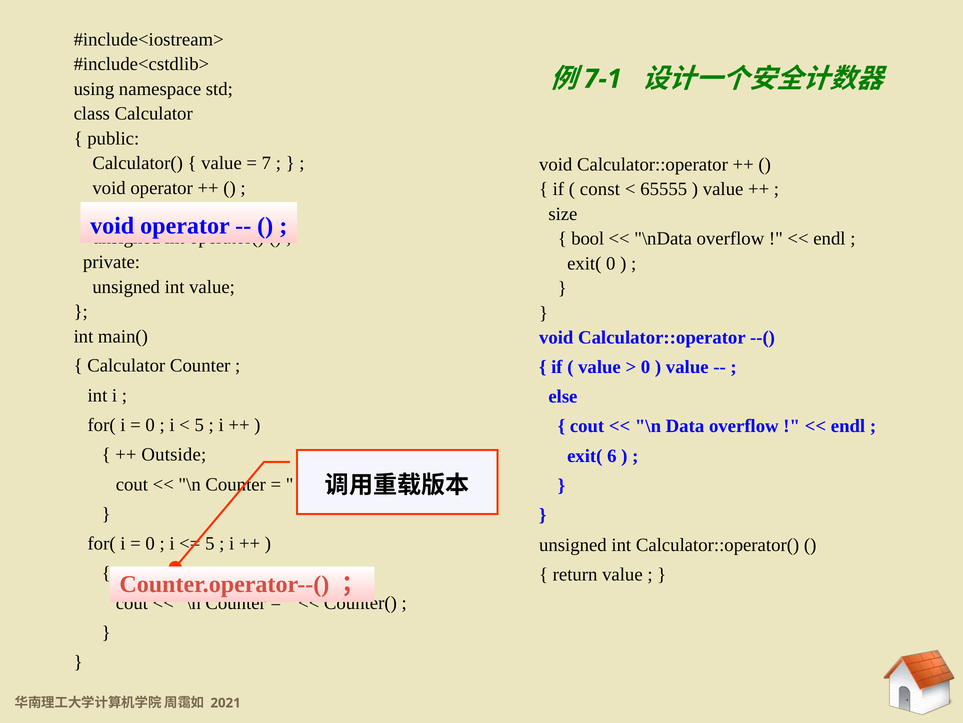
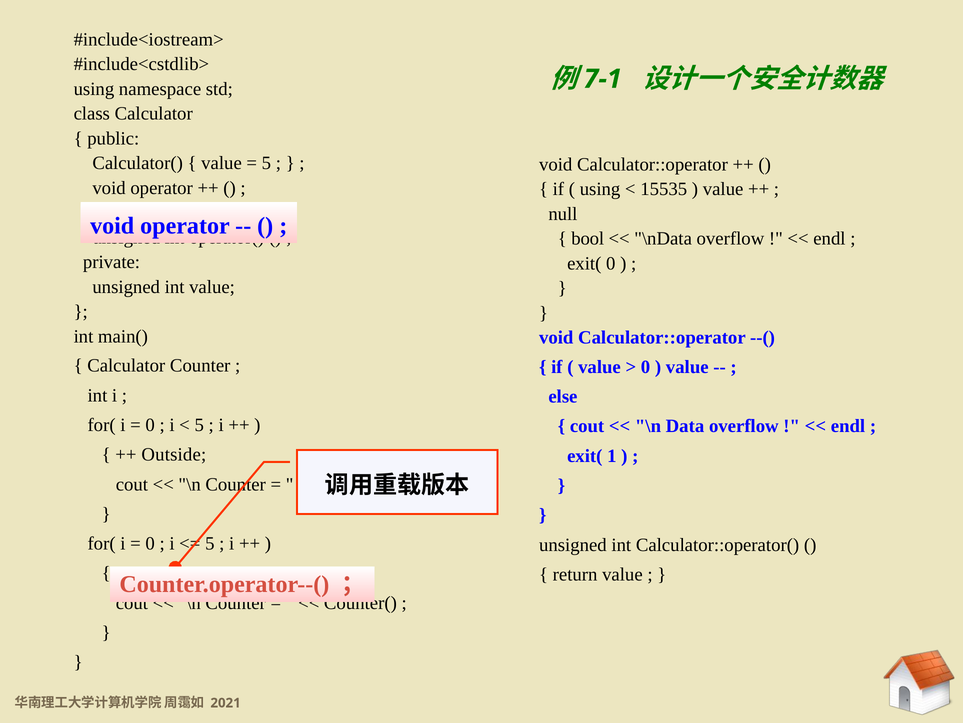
7: 7 -> 5 (266, 163)
const: const -> using (600, 189)
65555: 65555 -> 15535 (664, 189)
size: size -> null (563, 214)
6: 6 -> 1 (612, 455)
